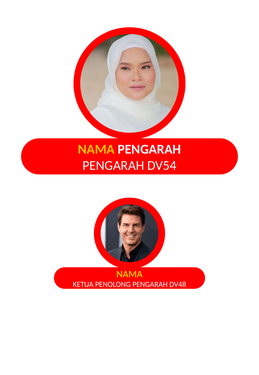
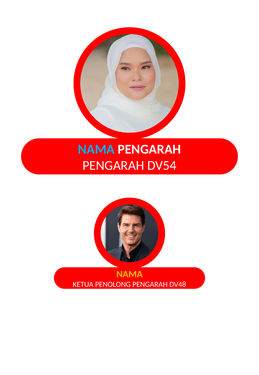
NAMA colour: yellow -> light blue (96, 149)
